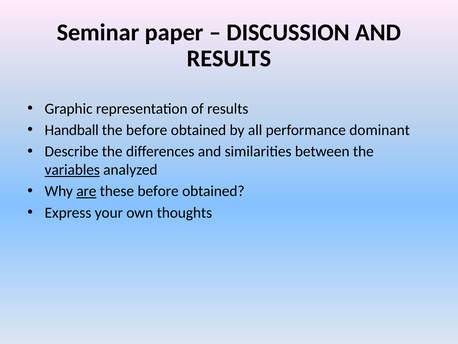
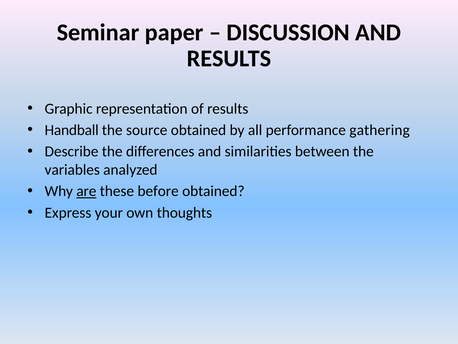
the before: before -> source (147, 130)
dominant: dominant -> gathering (380, 130)
variables underline: present -> none (72, 170)
